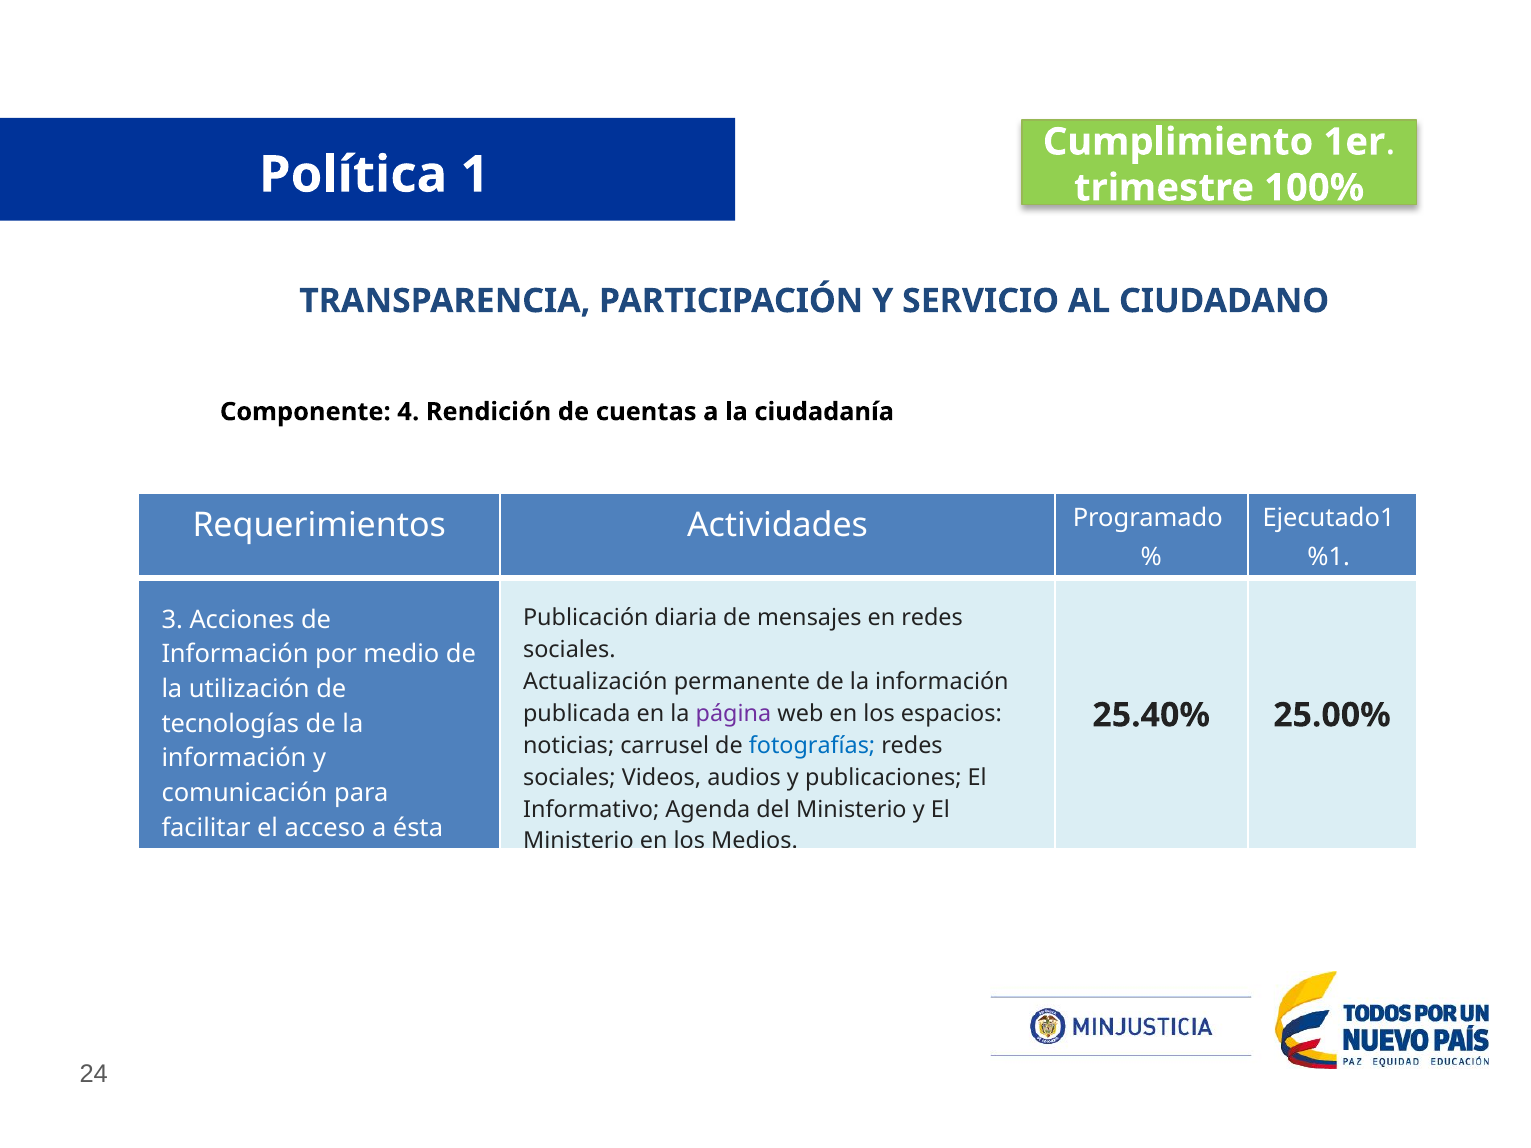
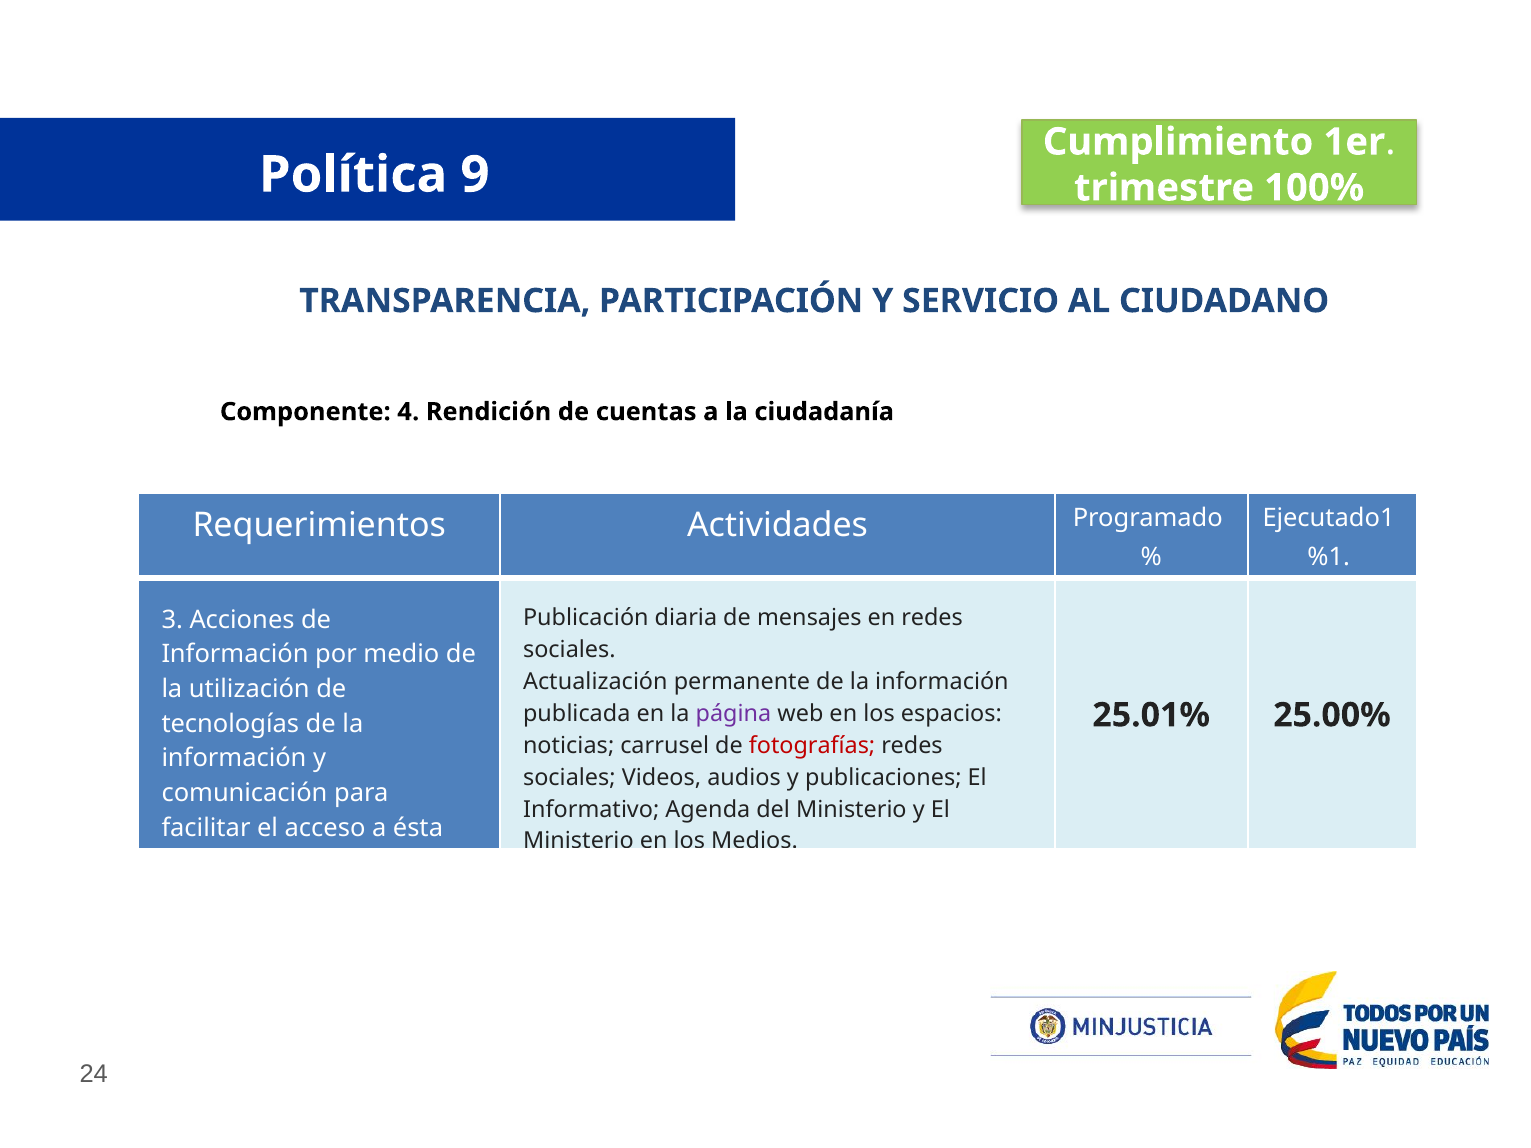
1: 1 -> 9 (475, 175)
25.40%: 25.40% -> 25.01% (1151, 715)
fotografías colour: blue -> red (812, 746)
